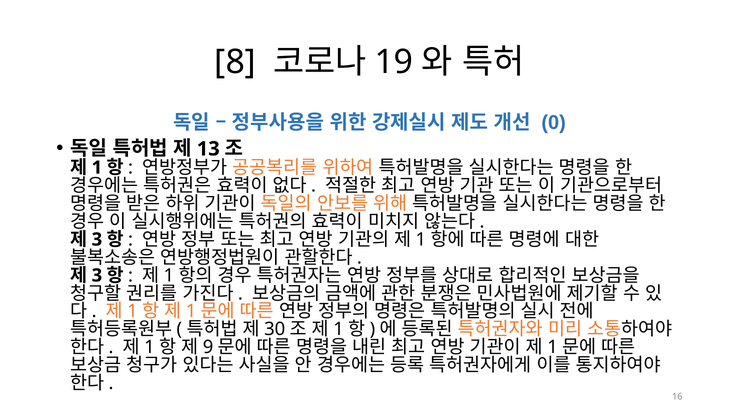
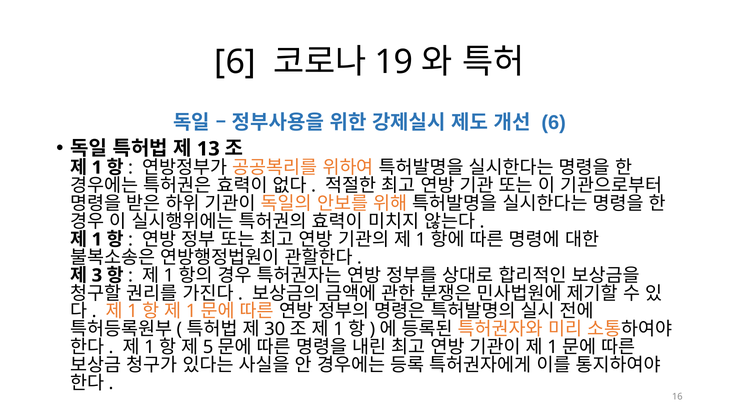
8: 8 -> 6 (235, 62)
0: 0 -> 6 (554, 122)
3: 3 -> 1 (97, 239)
9: 9 -> 5 (208, 347)
